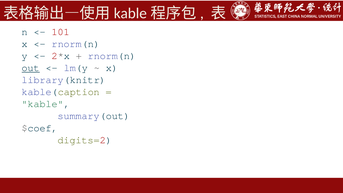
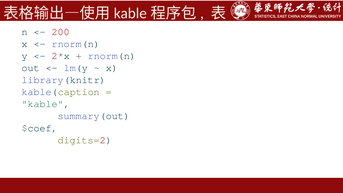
9: 9 -> 5 (237, 13)
101: 101 -> 200 (61, 32)
out underline: present -> none (31, 68)
